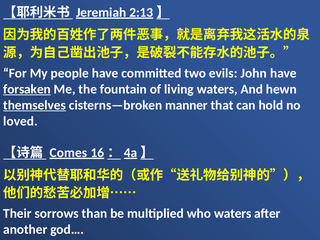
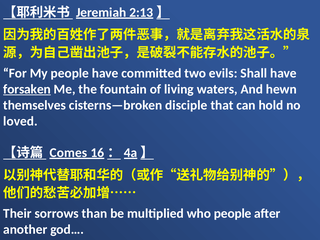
John: John -> Shall (254, 73)
themselves underline: present -> none (35, 105)
manner: manner -> disciple (186, 105)
who waters: waters -> people (233, 213)
